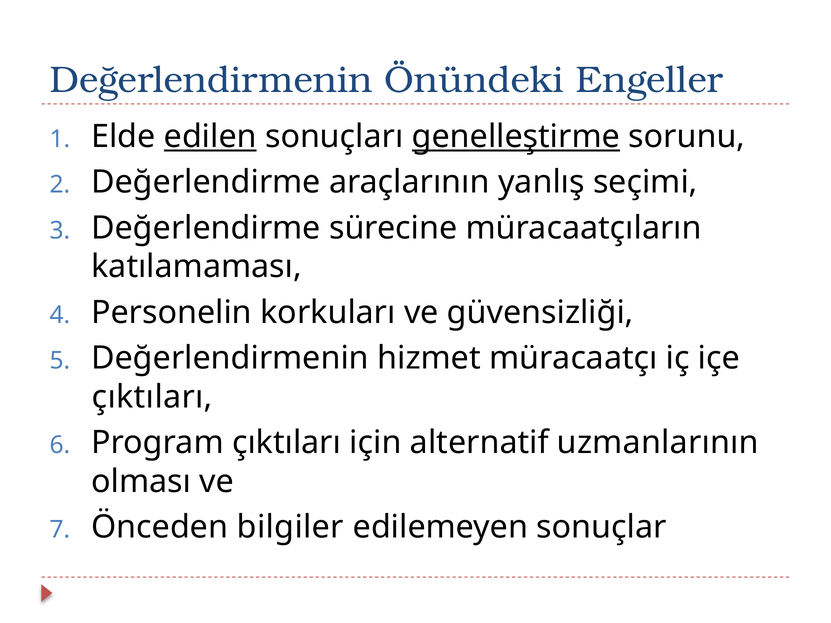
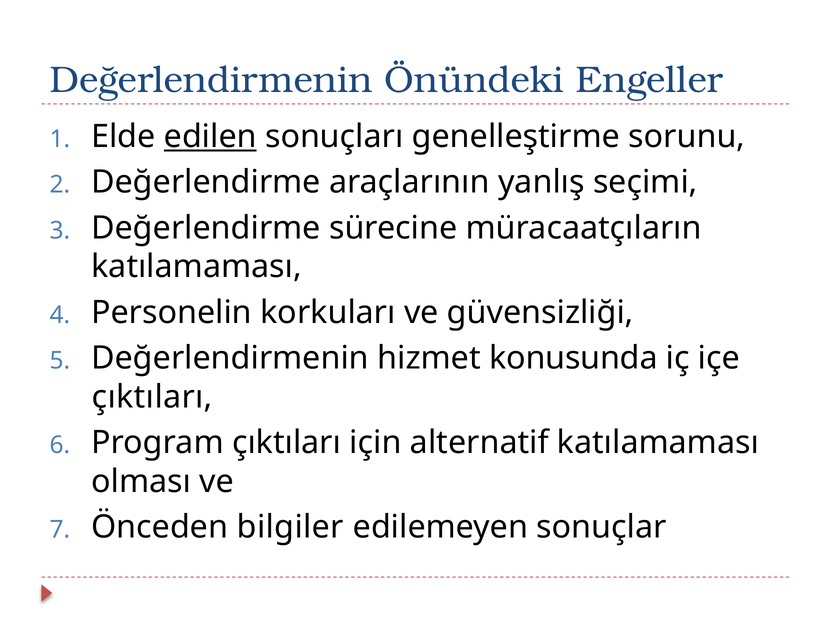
genelleştirme underline: present -> none (516, 137)
müracaatçı: müracaatçı -> konusunda (573, 358)
alternatif uzmanlarının: uzmanlarının -> katılamaması (658, 443)
